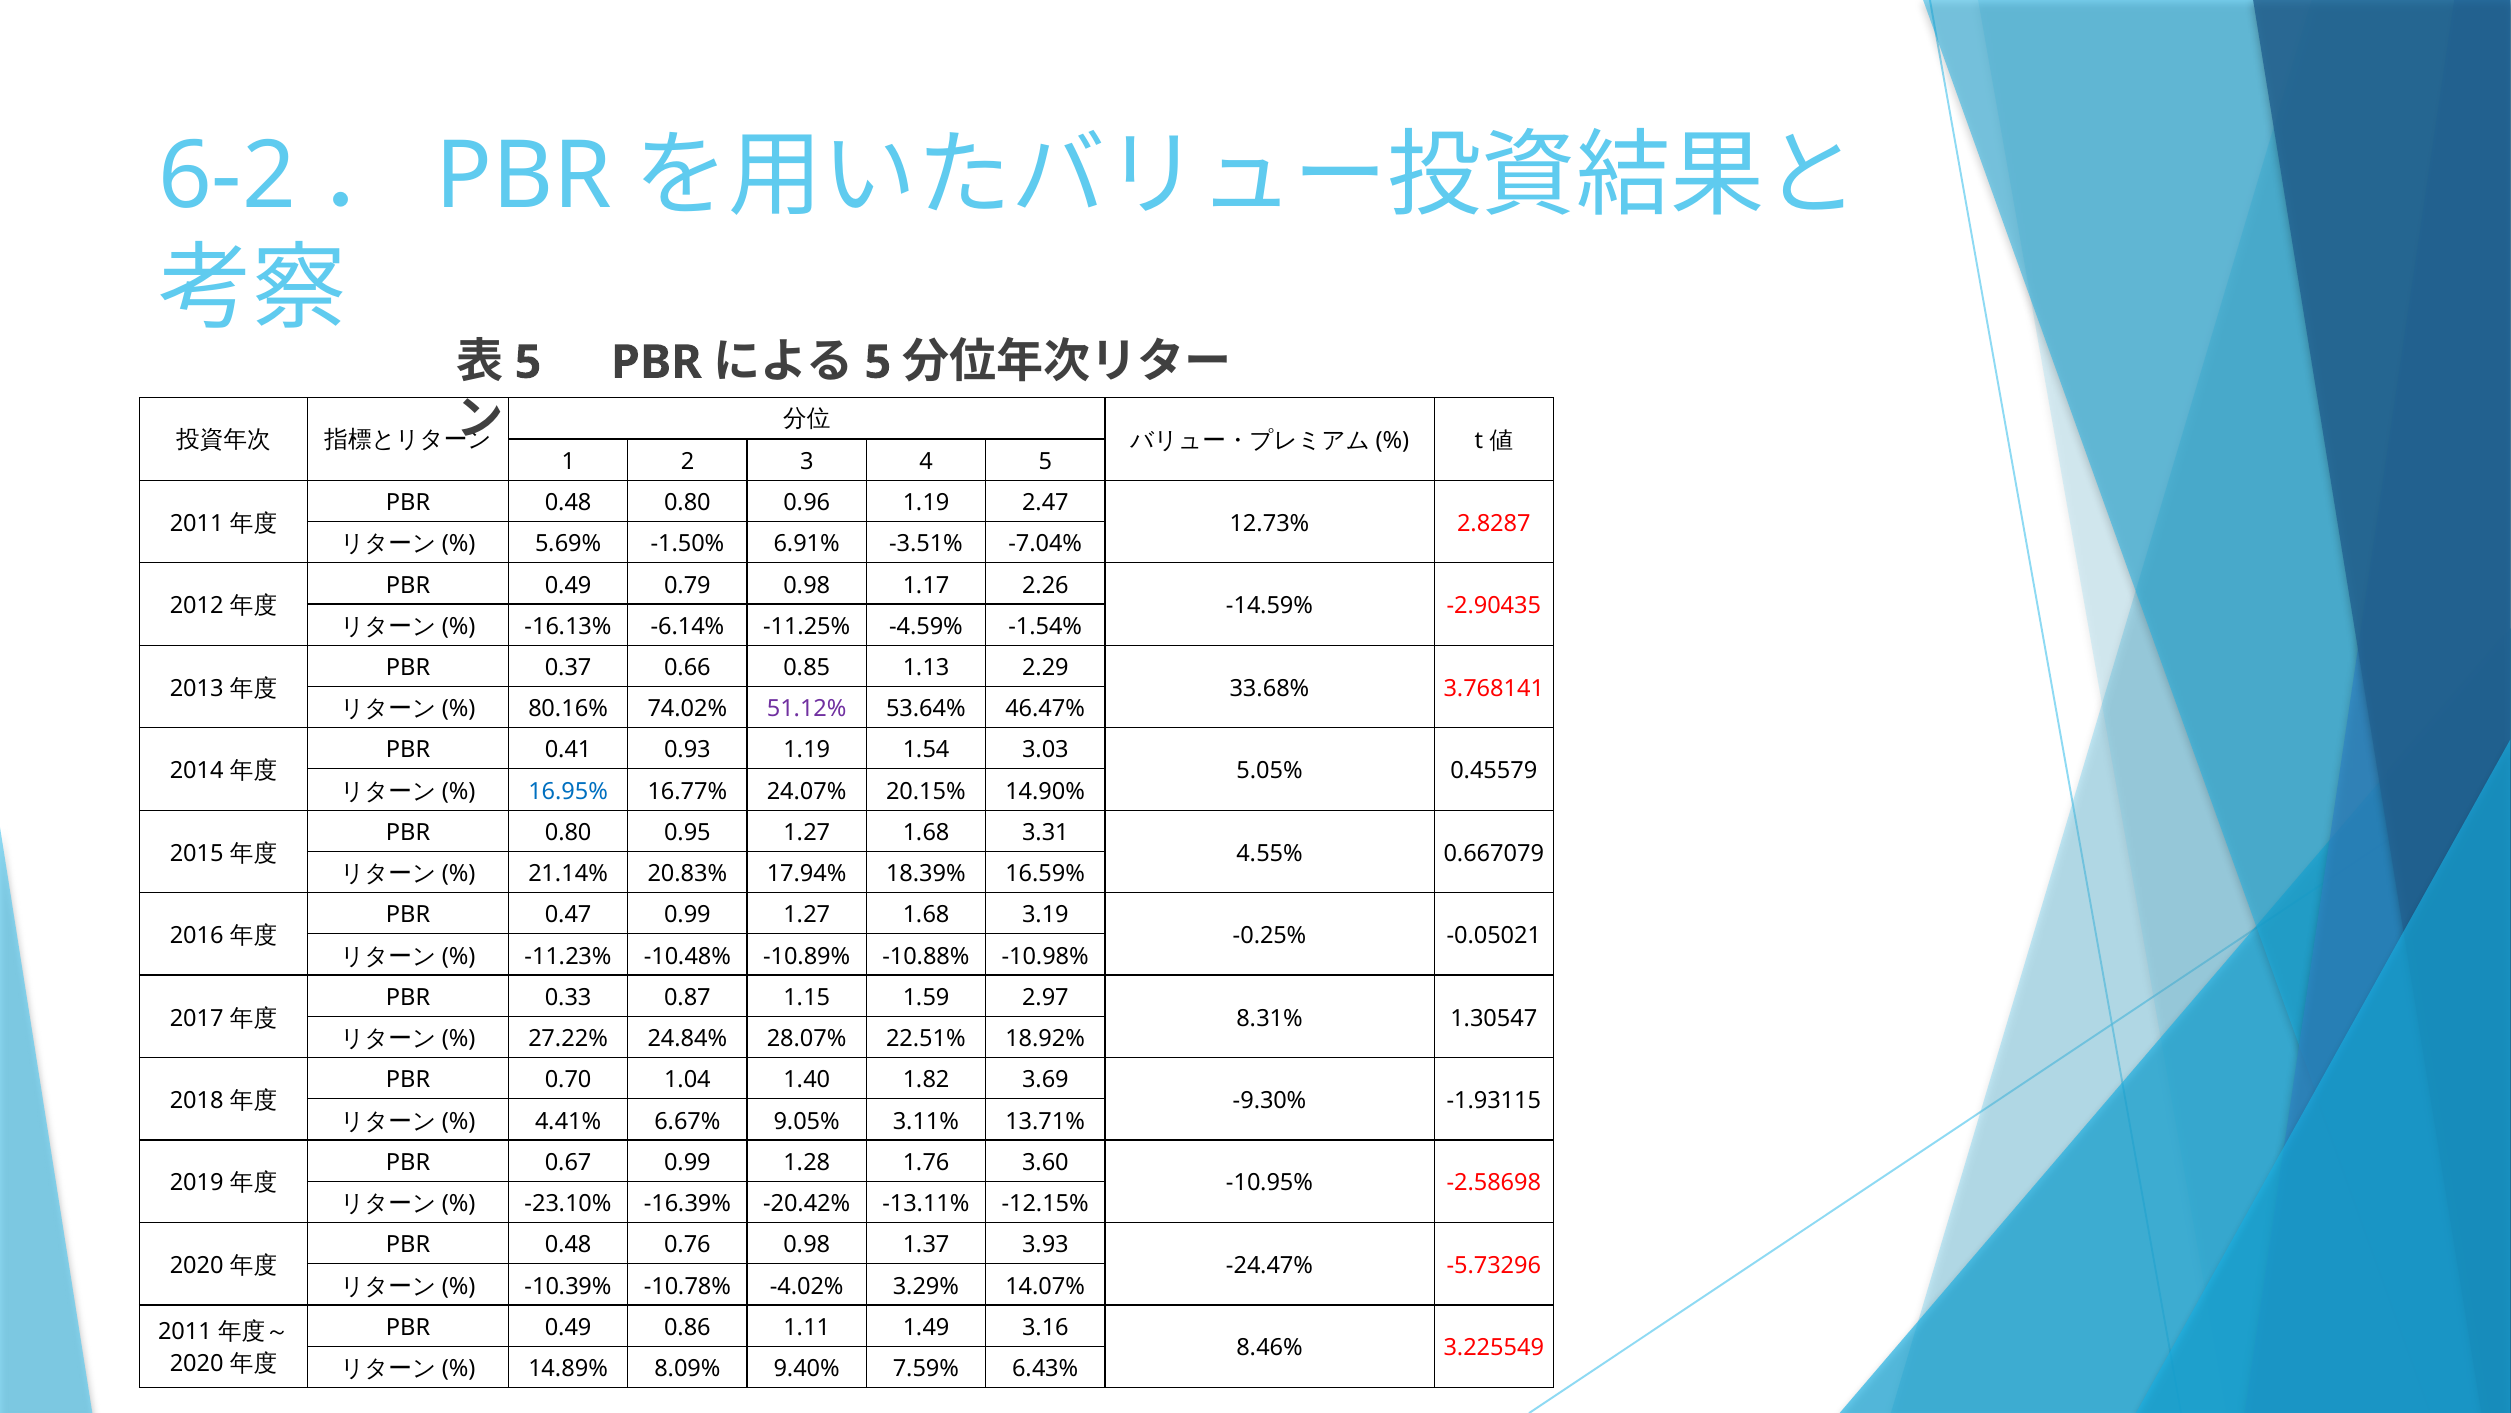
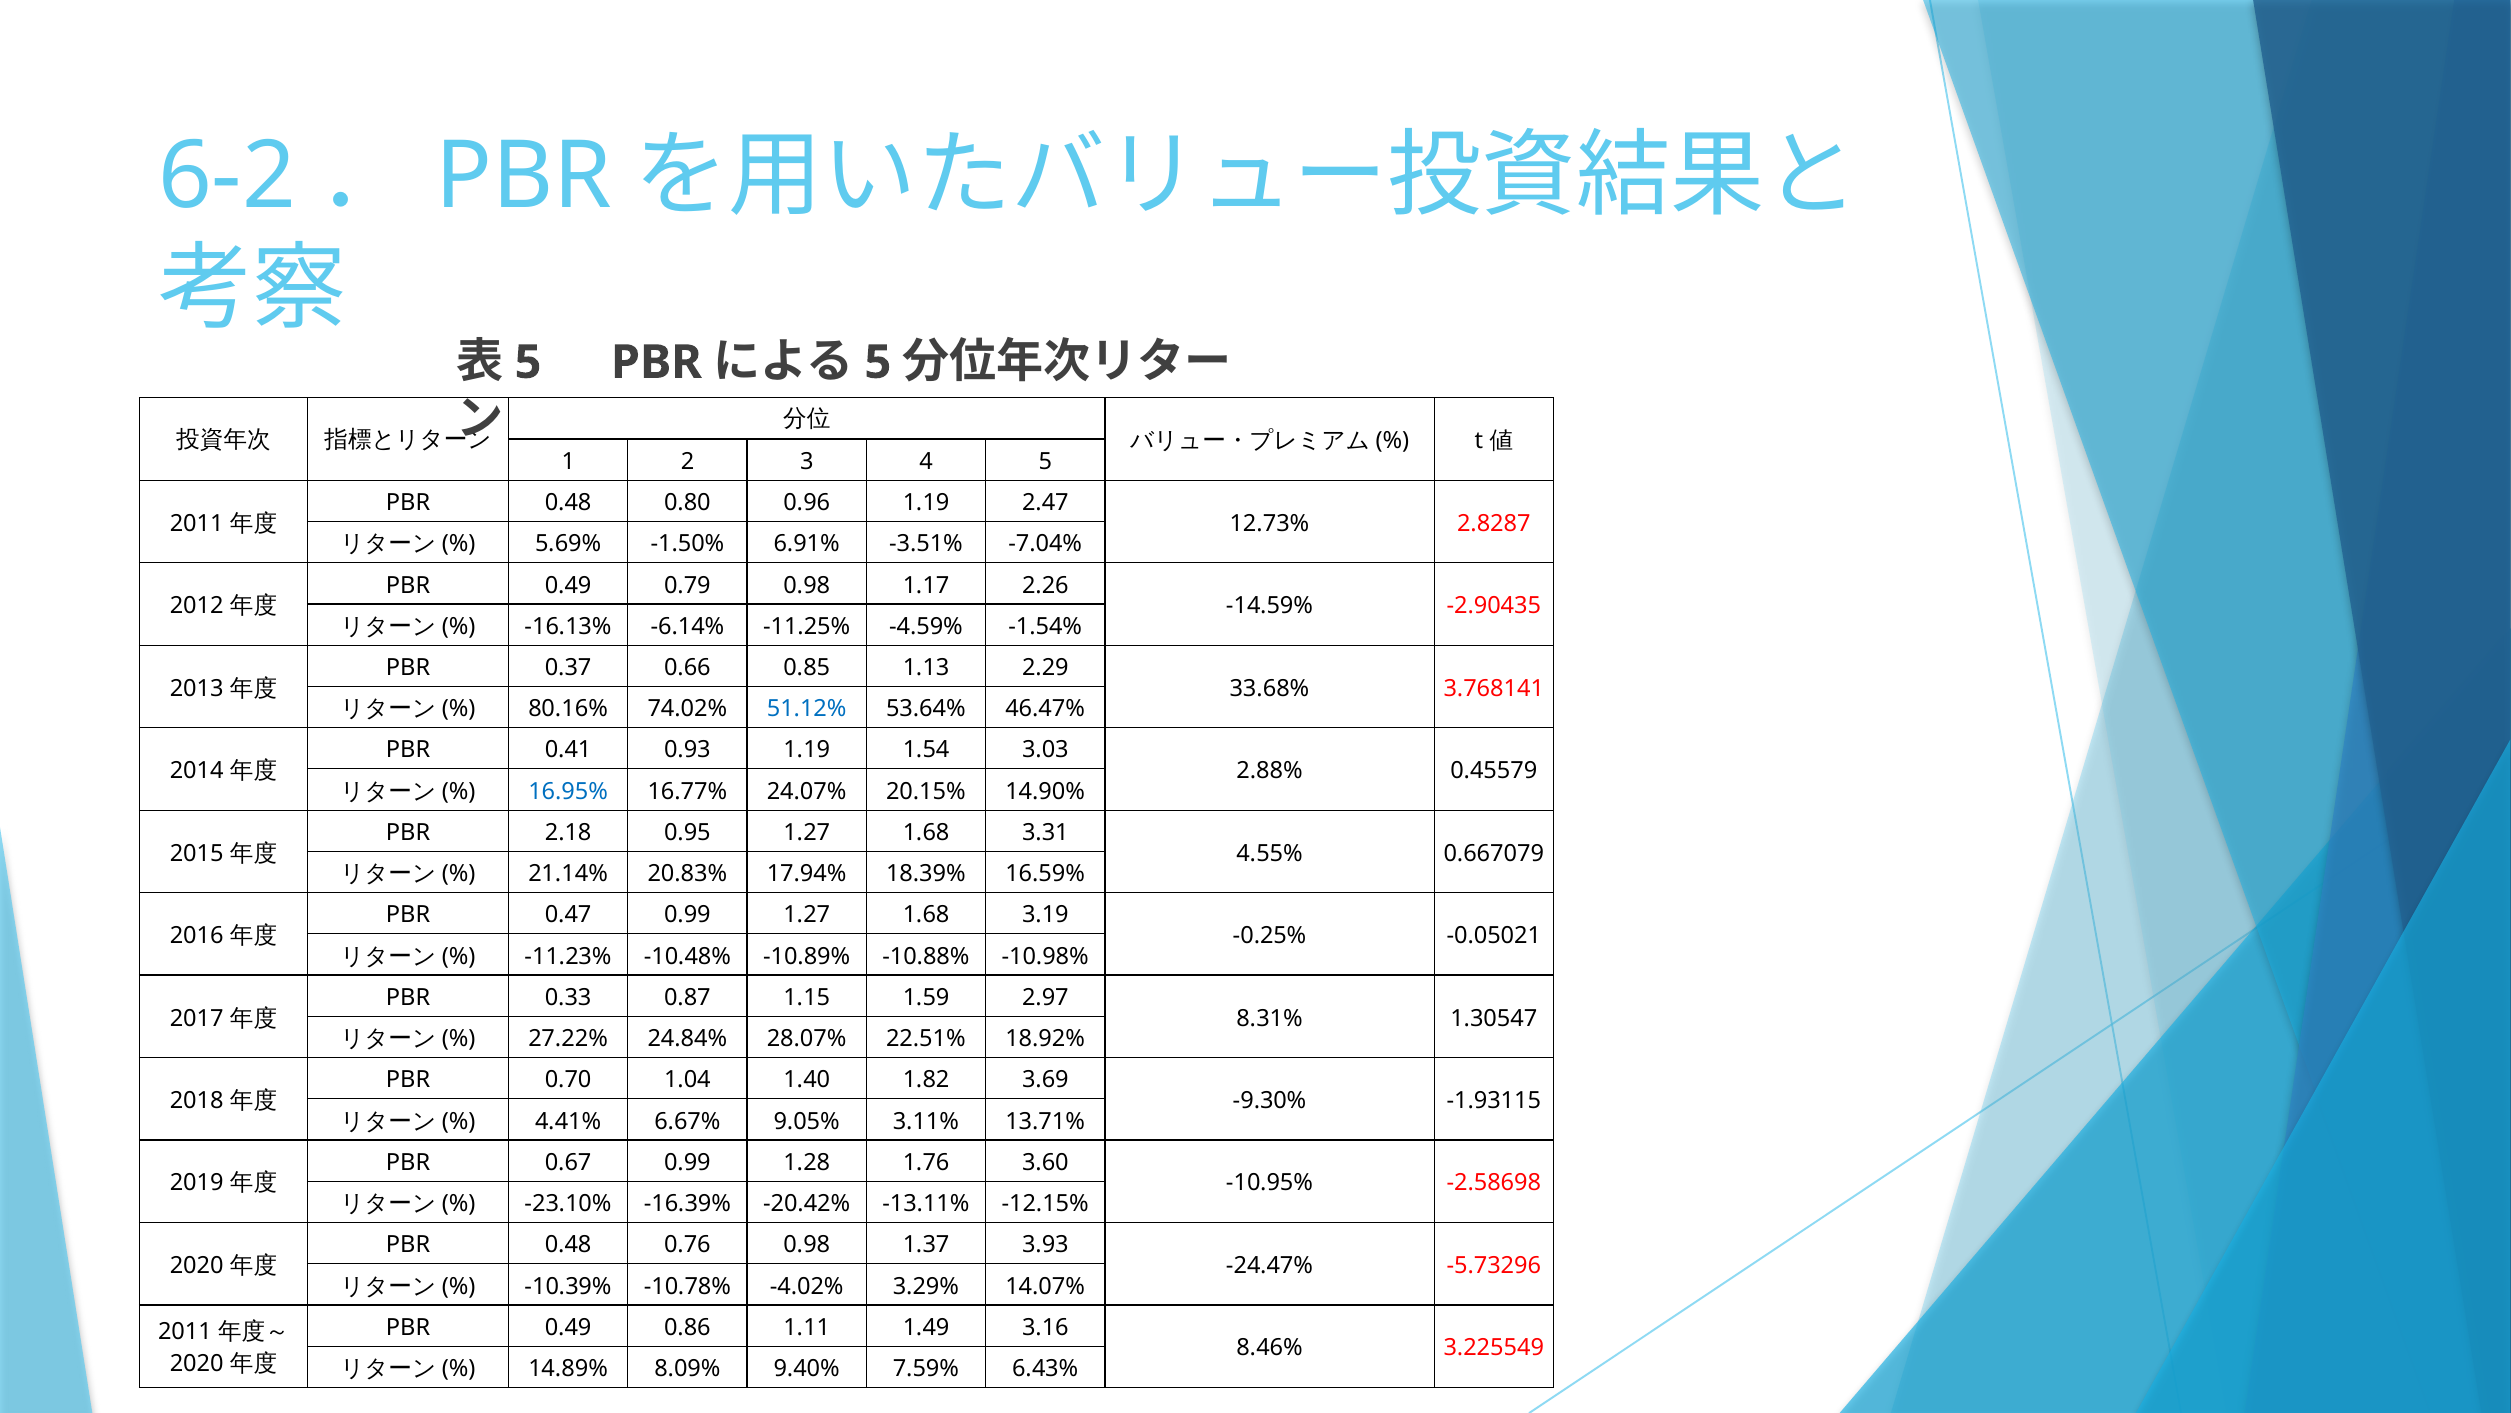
51.12% colour: purple -> blue (807, 709)
5.05%: 5.05% -> 2.88% (1270, 770)
PBR 0.80: 0.80 -> 2.18 (568, 832)
